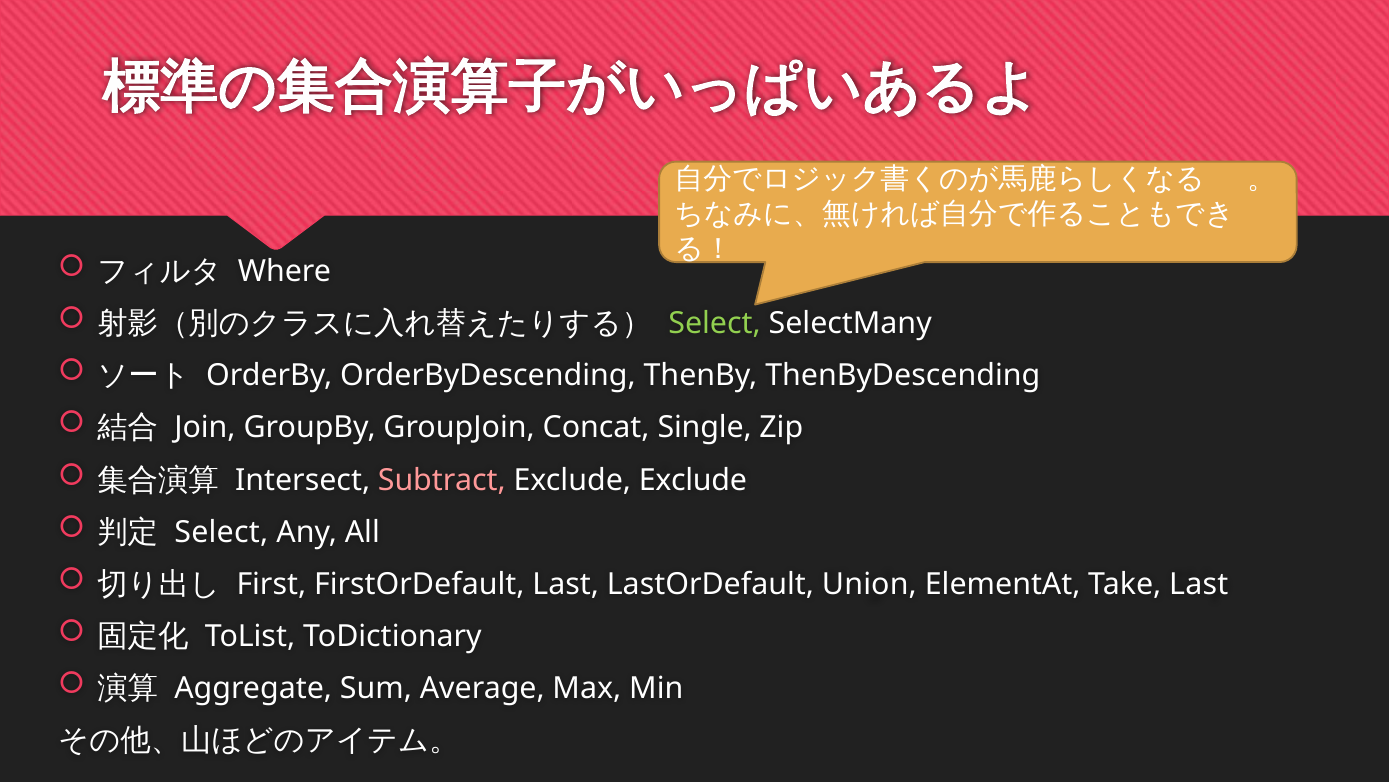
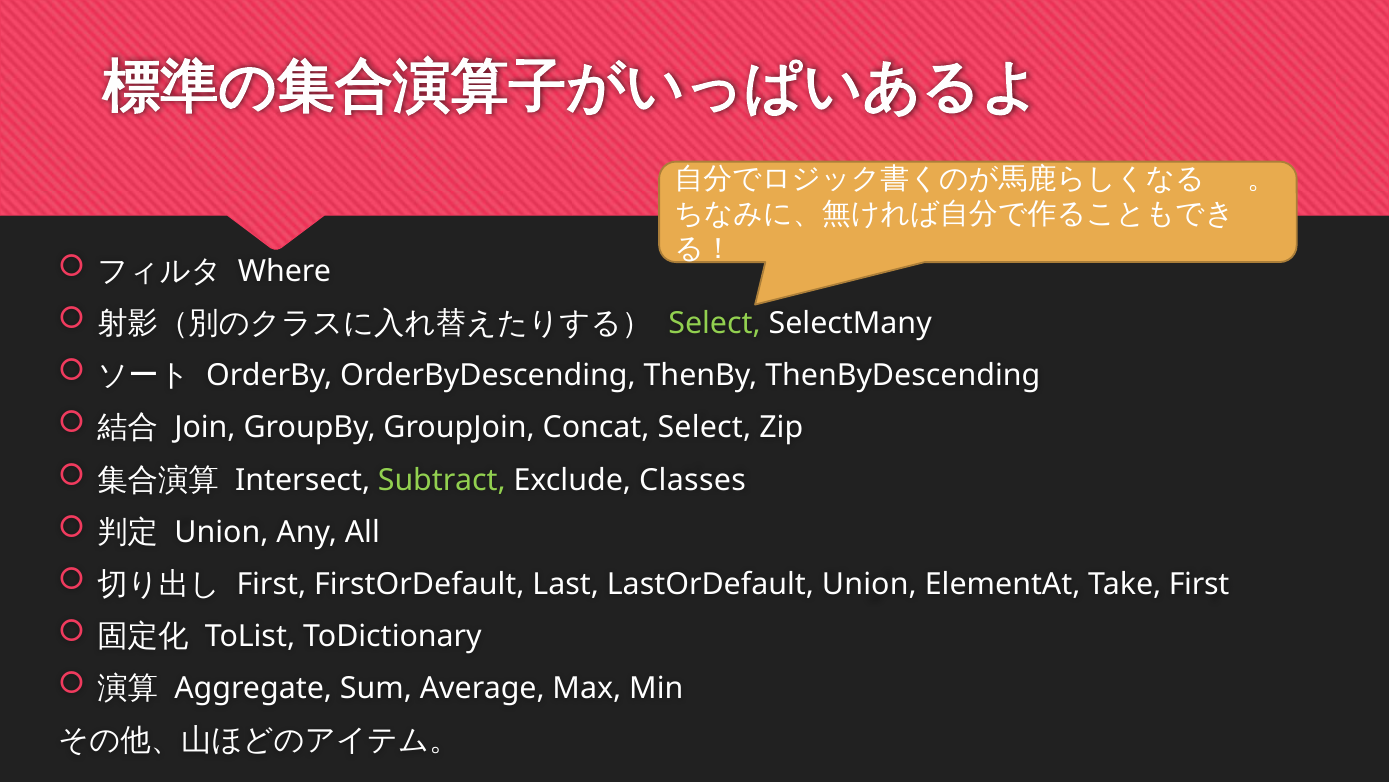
Concat Single: Single -> Select (704, 428)
Subtract colour: pink -> light green (442, 480)
Exclude Exclude: Exclude -> Classes (693, 480)
Select: Select -> Union (221, 532)
Take Last: Last -> First (1199, 584)
